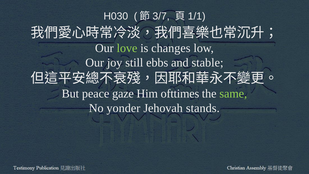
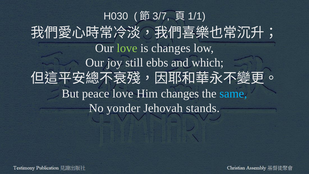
stable: stable -> which (208, 63)
peace gaze: gaze -> love (123, 93)
Him ofttimes: ofttimes -> changes (180, 93)
same colour: light green -> light blue (233, 93)
